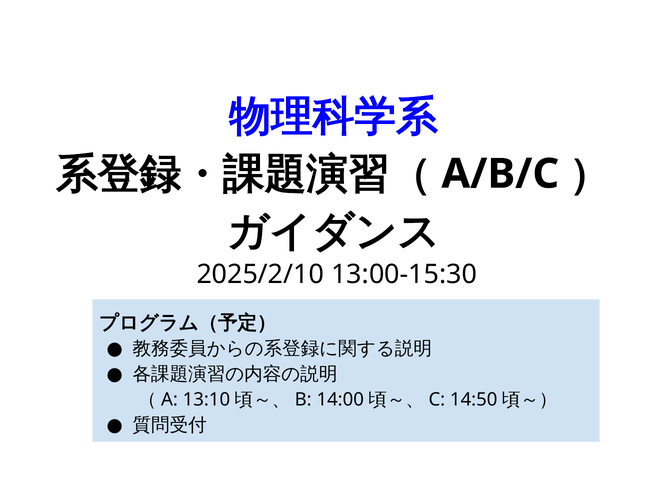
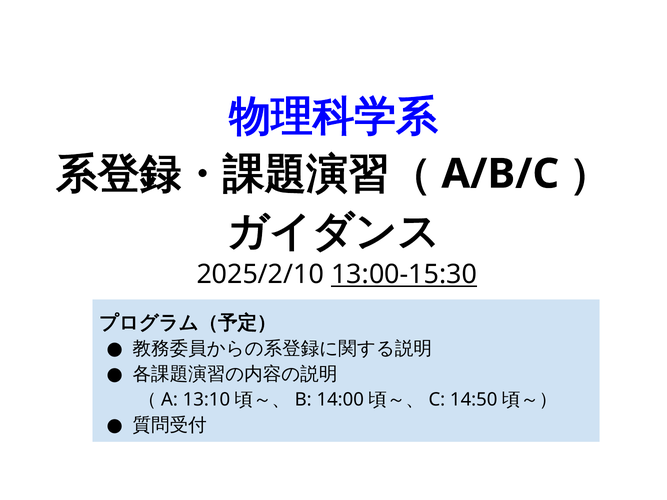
13:00-15:30 underline: none -> present (404, 275)
